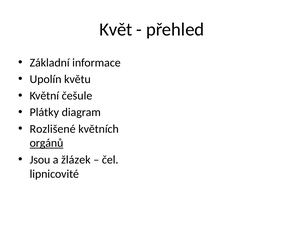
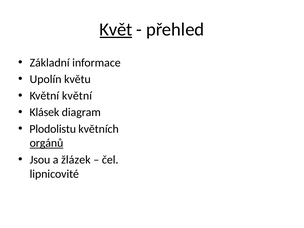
Květ underline: none -> present (116, 29)
Květní češule: češule -> květní (77, 96)
Plátky: Plátky -> Klásek (44, 112)
Rozlišené: Rozlišené -> Plodolistu (53, 129)
